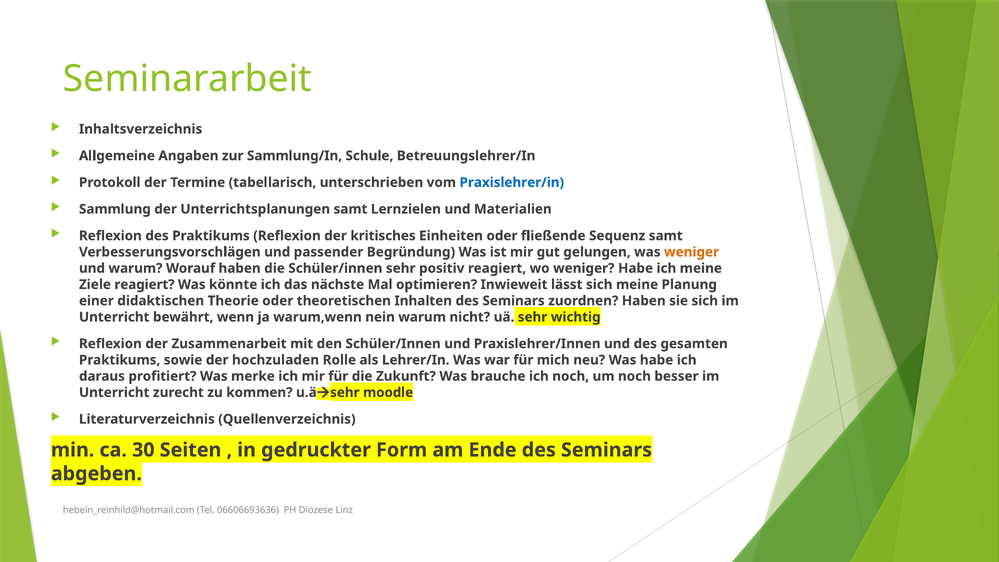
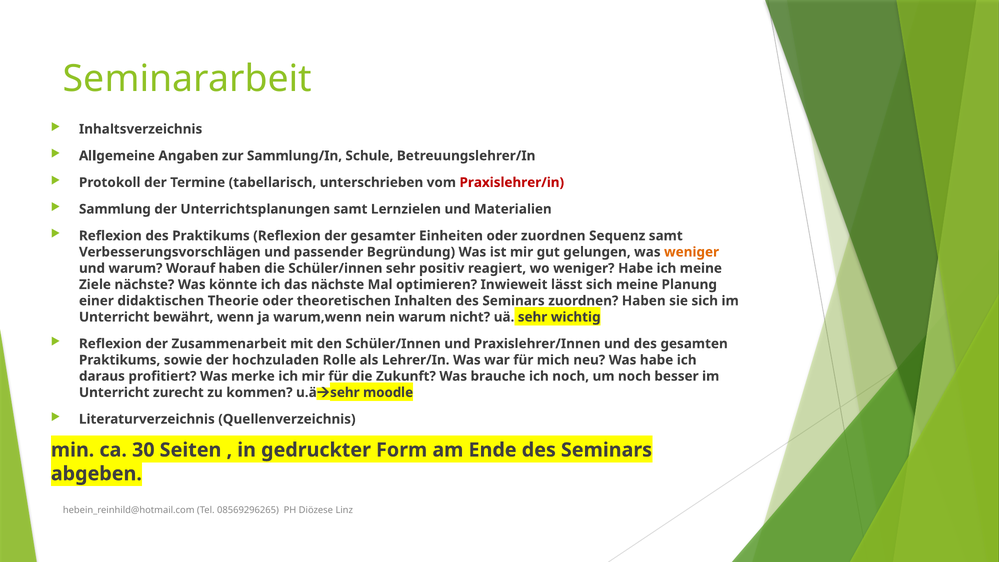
Praxislehrer/in colour: blue -> red (512, 182)
kritisches: kritisches -> gesamter (383, 236)
oder fließende: fließende -> zuordnen (553, 236)
Ziele reagiert: reagiert -> nächste (144, 285)
06606693636: 06606693636 -> 08569296265 (248, 510)
